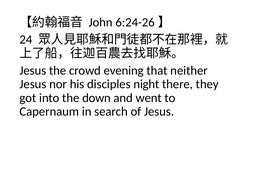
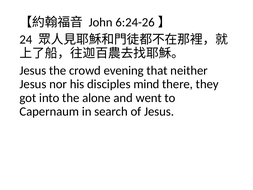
night: night -> mind (146, 84)
down: down -> alone (96, 98)
